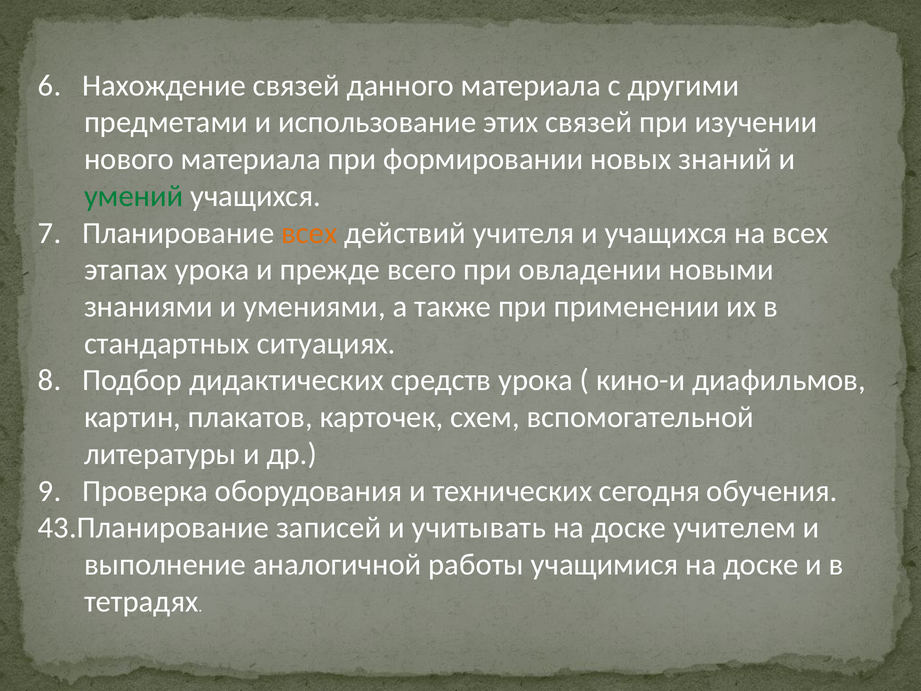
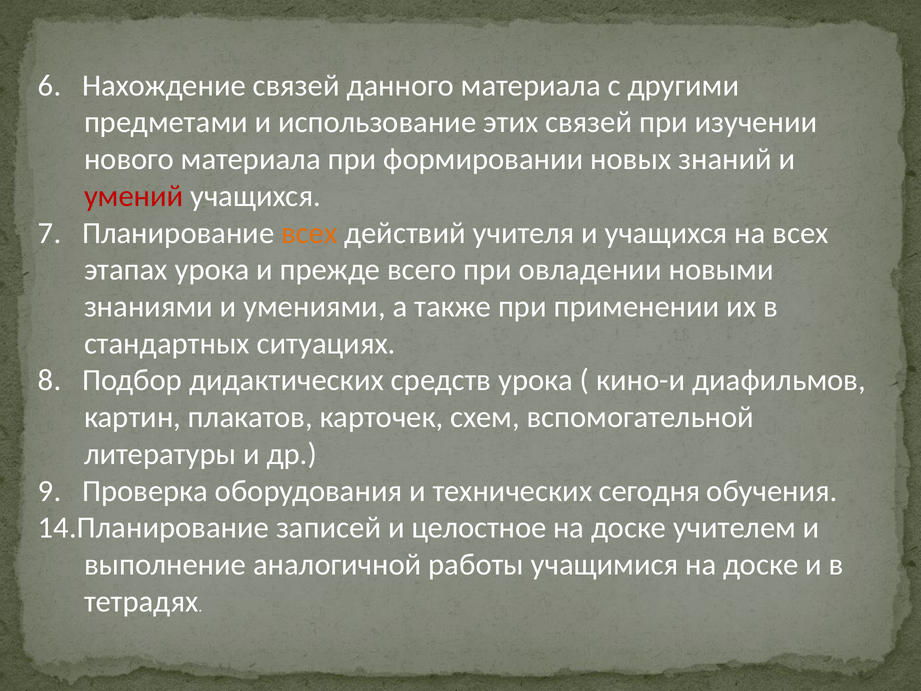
умений colour: green -> red (134, 196)
43.Планирование: 43.Планирование -> 14.Планирование (154, 528)
учитывать: учитывать -> целостное (479, 528)
